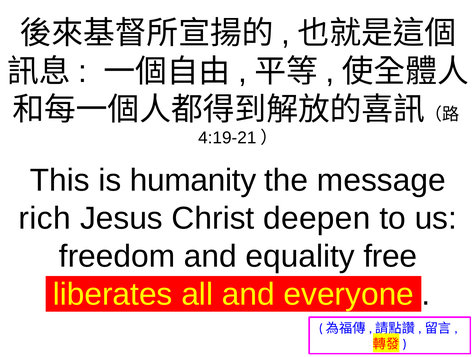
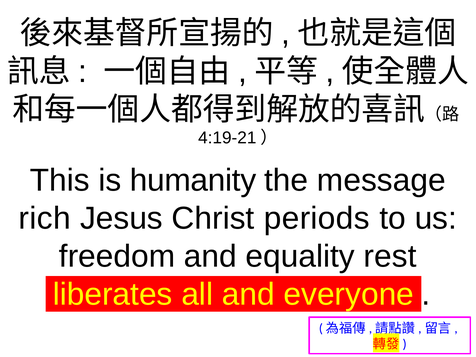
deepen: deepen -> periods (317, 218)
free: free -> rest (390, 256)
